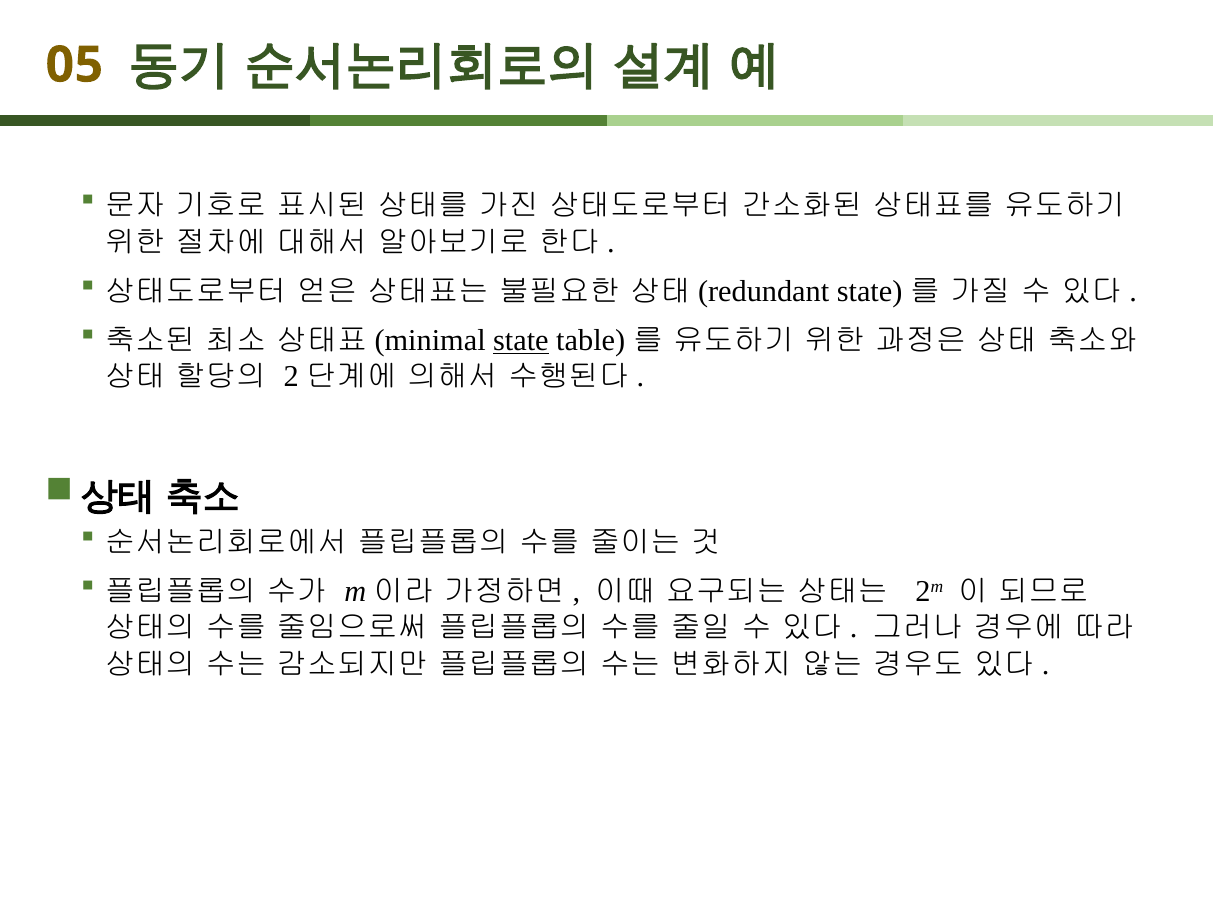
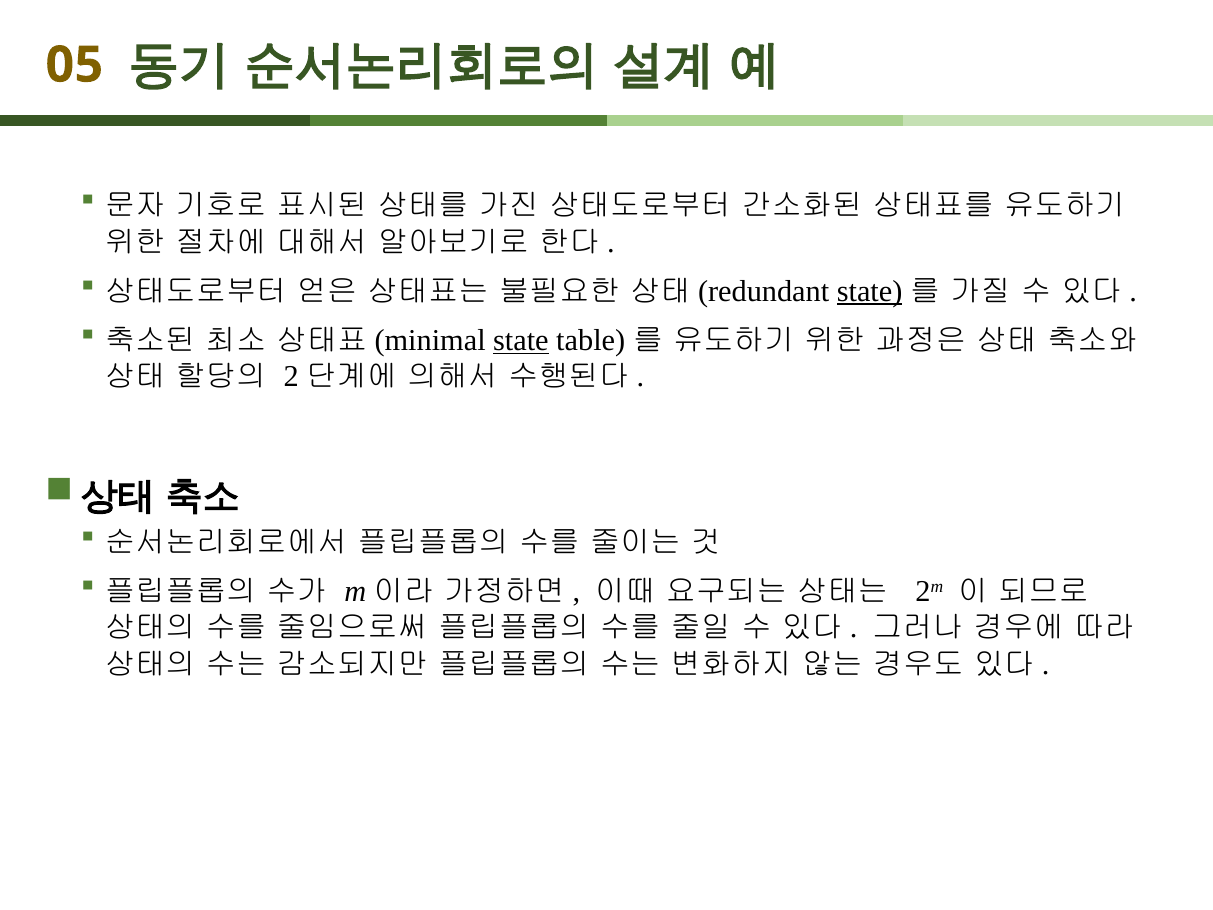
state underline: none -> present (870, 291)
